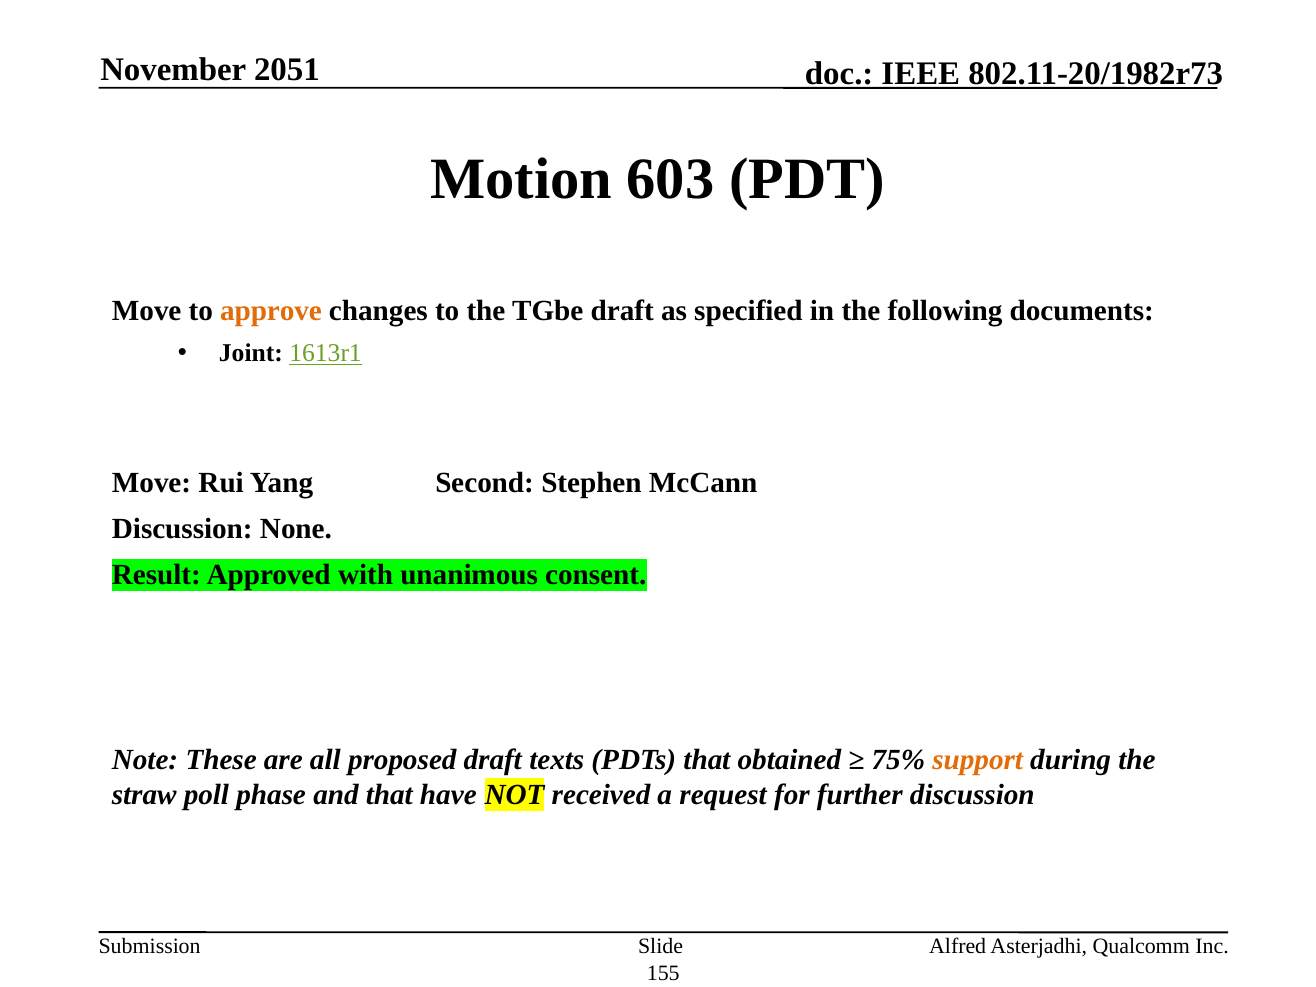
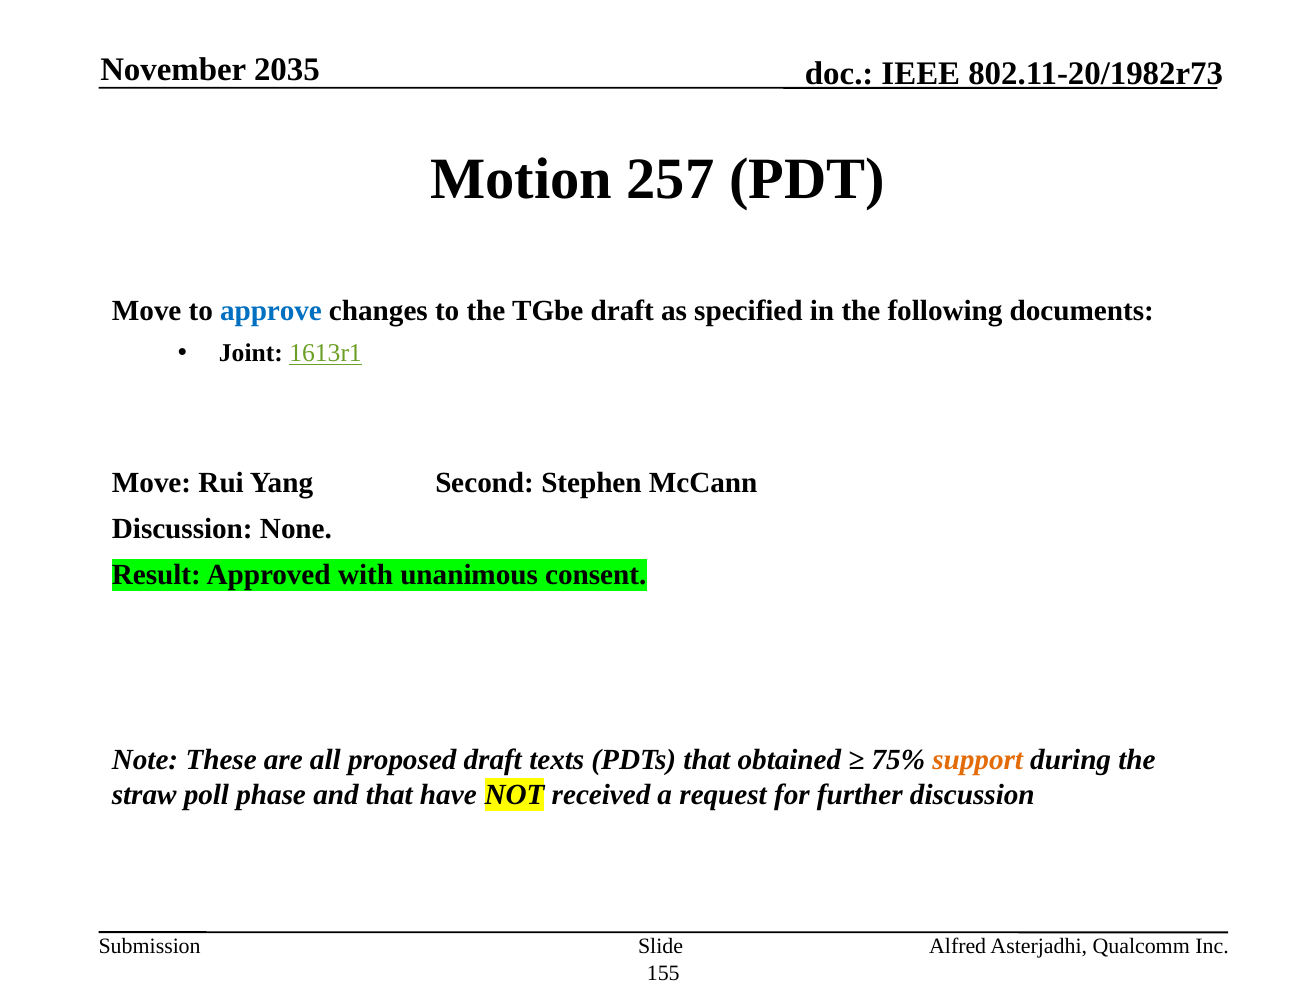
2051: 2051 -> 2035 (287, 70)
603: 603 -> 257 (671, 179)
approve colour: orange -> blue (271, 311)
